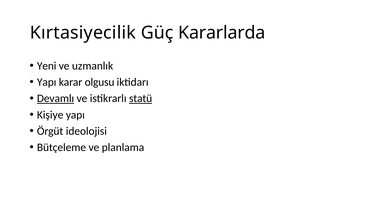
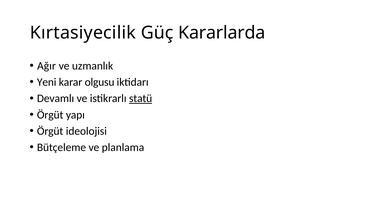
Yeni: Yeni -> Ağır (47, 66)
Yapı: Yapı -> Yeni (47, 82)
Devamlı underline: present -> none (56, 98)
Kişiye: Kişiye -> Örgüt (50, 115)
